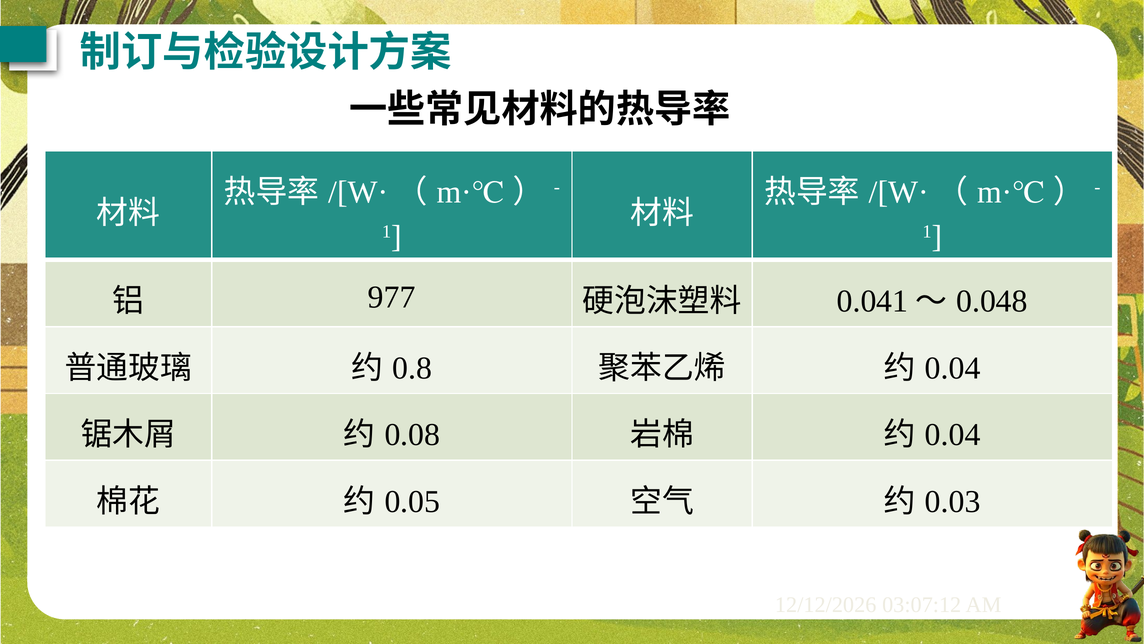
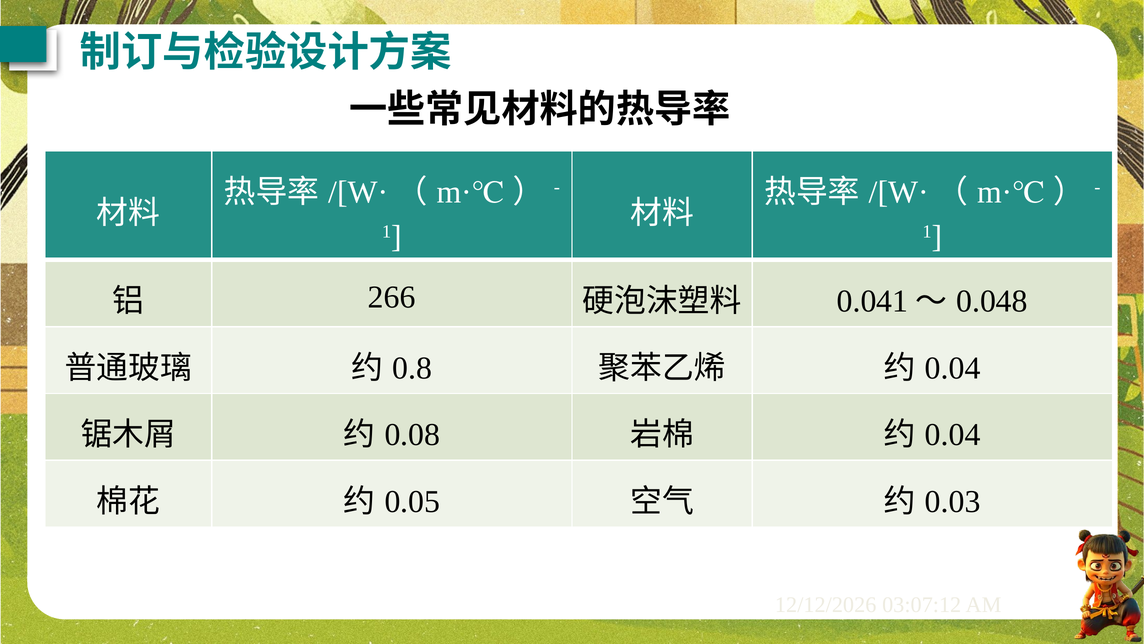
977: 977 -> 266 (392, 297)
